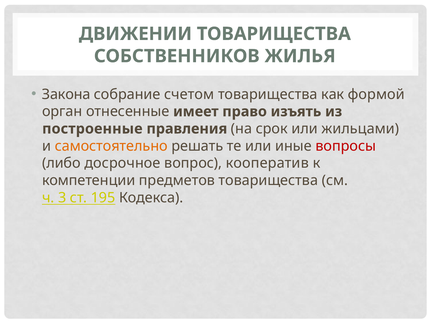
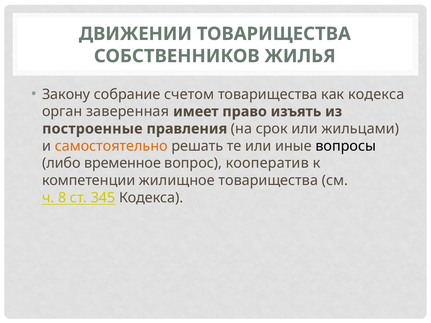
Закона: Закона -> Закону (66, 94)
как формой: формой -> кодекса (376, 94)
отнесенные: отнесенные -> заверенная (128, 112)
вопросы colour: red -> black (346, 146)
досрочное: досрочное -> временное (123, 163)
предметов: предметов -> жилищное (177, 181)
3: 3 -> 8 (62, 198)
195: 195 -> 345 (103, 198)
